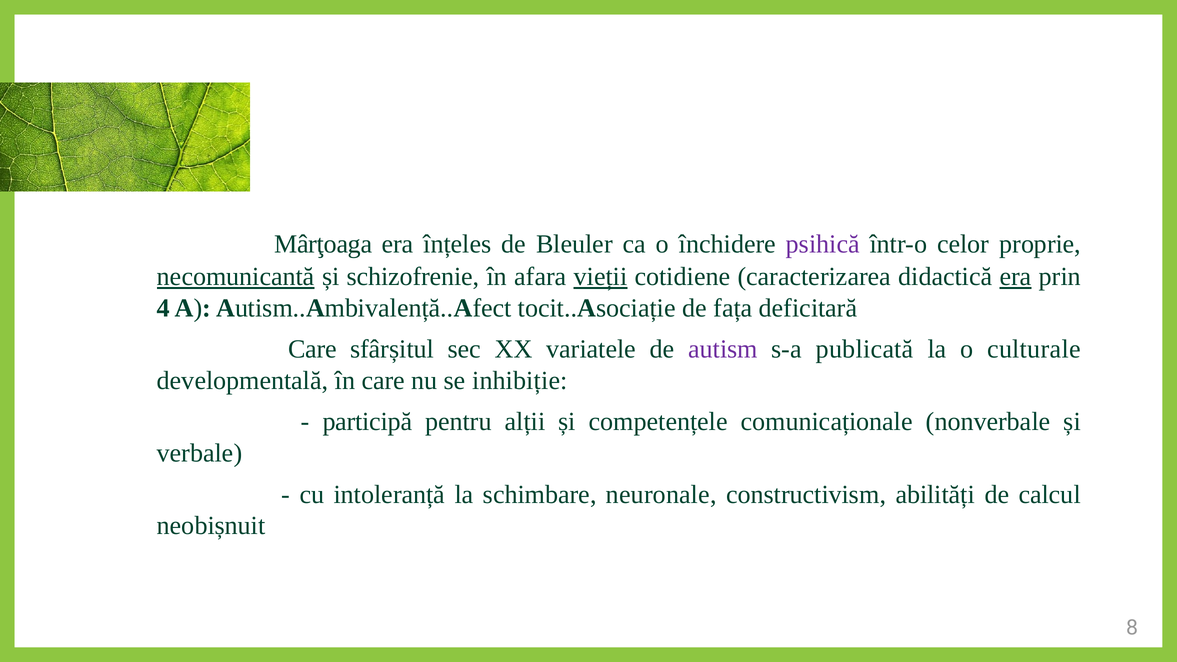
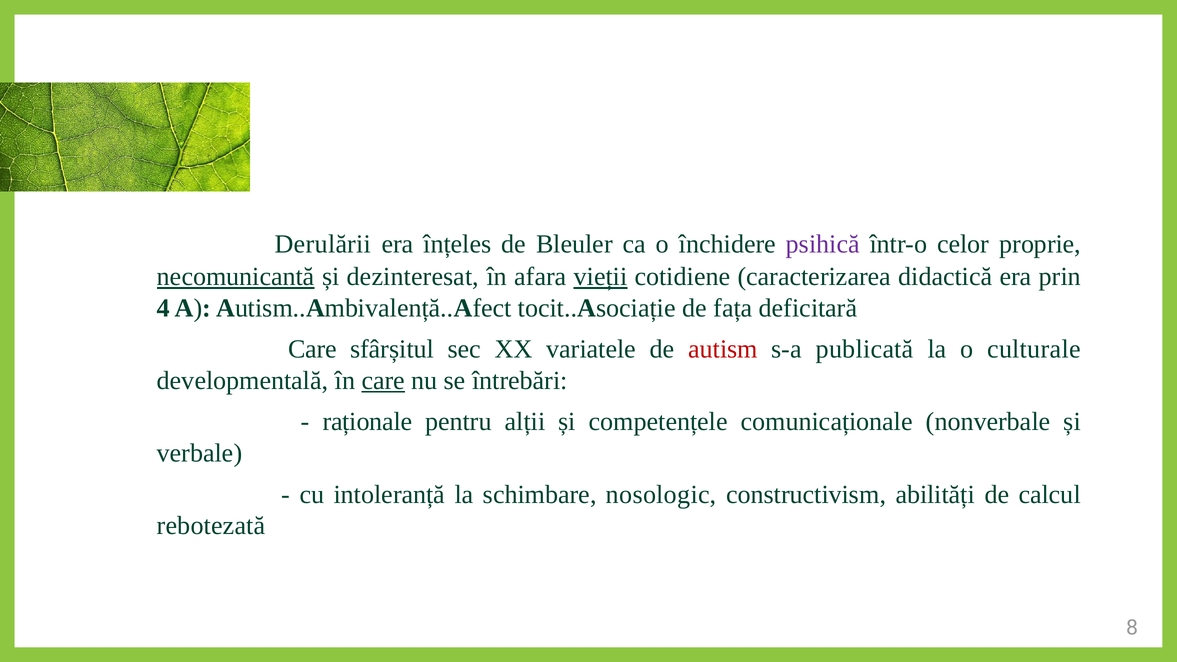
Mârţoaga: Mârţoaga -> Derulării (323, 244)
schizofrenie: schizofrenie -> dezinteresat (413, 277)
era underline: present -> none (1016, 277)
autism colour: purple -> red (723, 349)
care underline: none -> present (383, 381)
inhibiție: inhibiție -> întrebări (520, 381)
participă: participă -> raționale (367, 422)
neuronale: neuronale -> nosologic (661, 494)
neobișnuit: neobișnuit -> rebotezată (211, 526)
